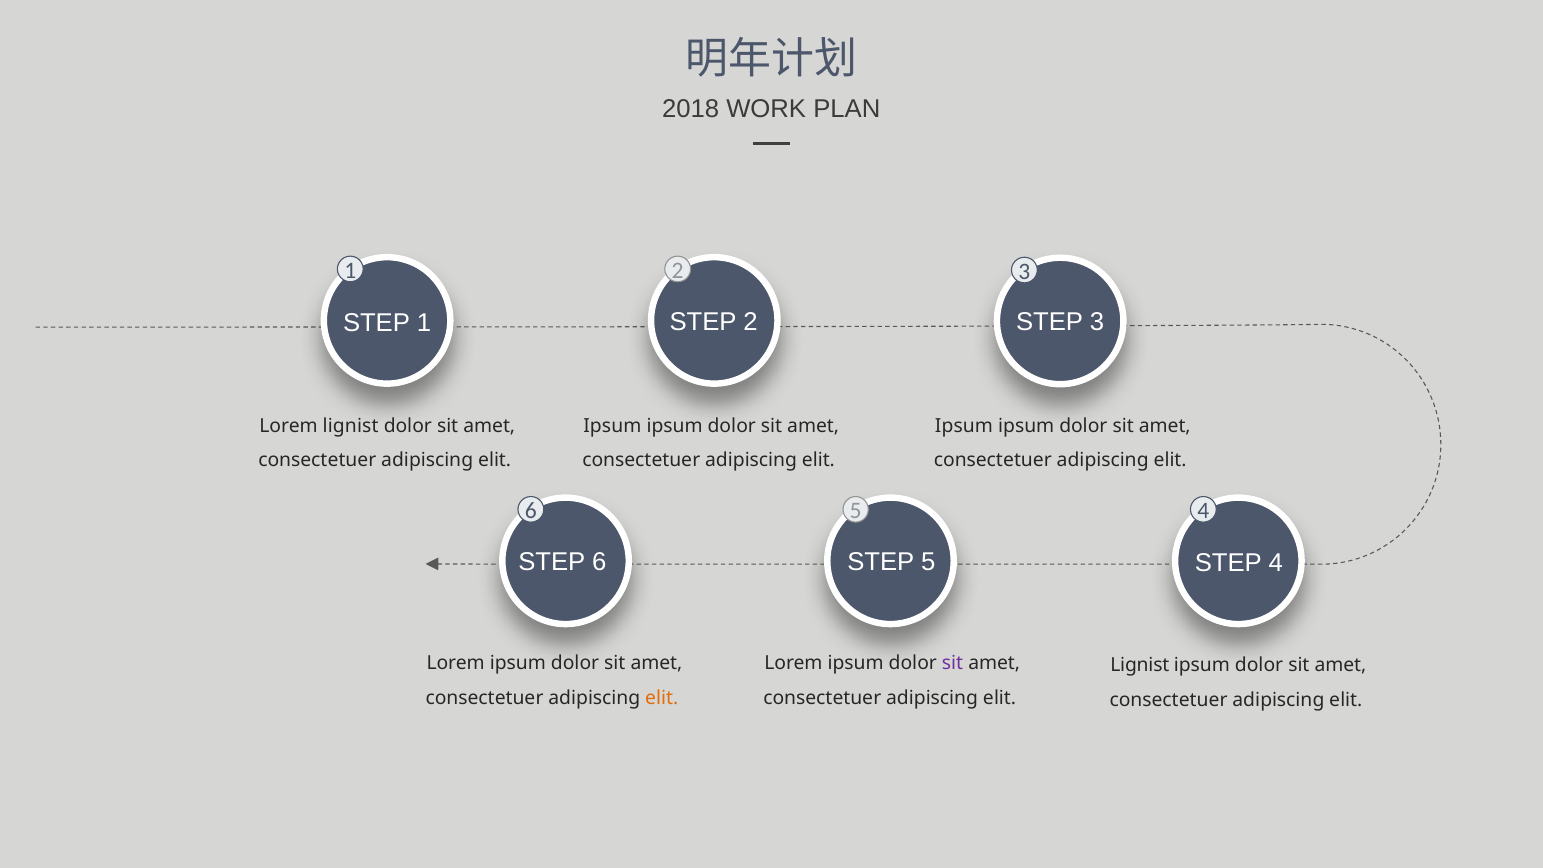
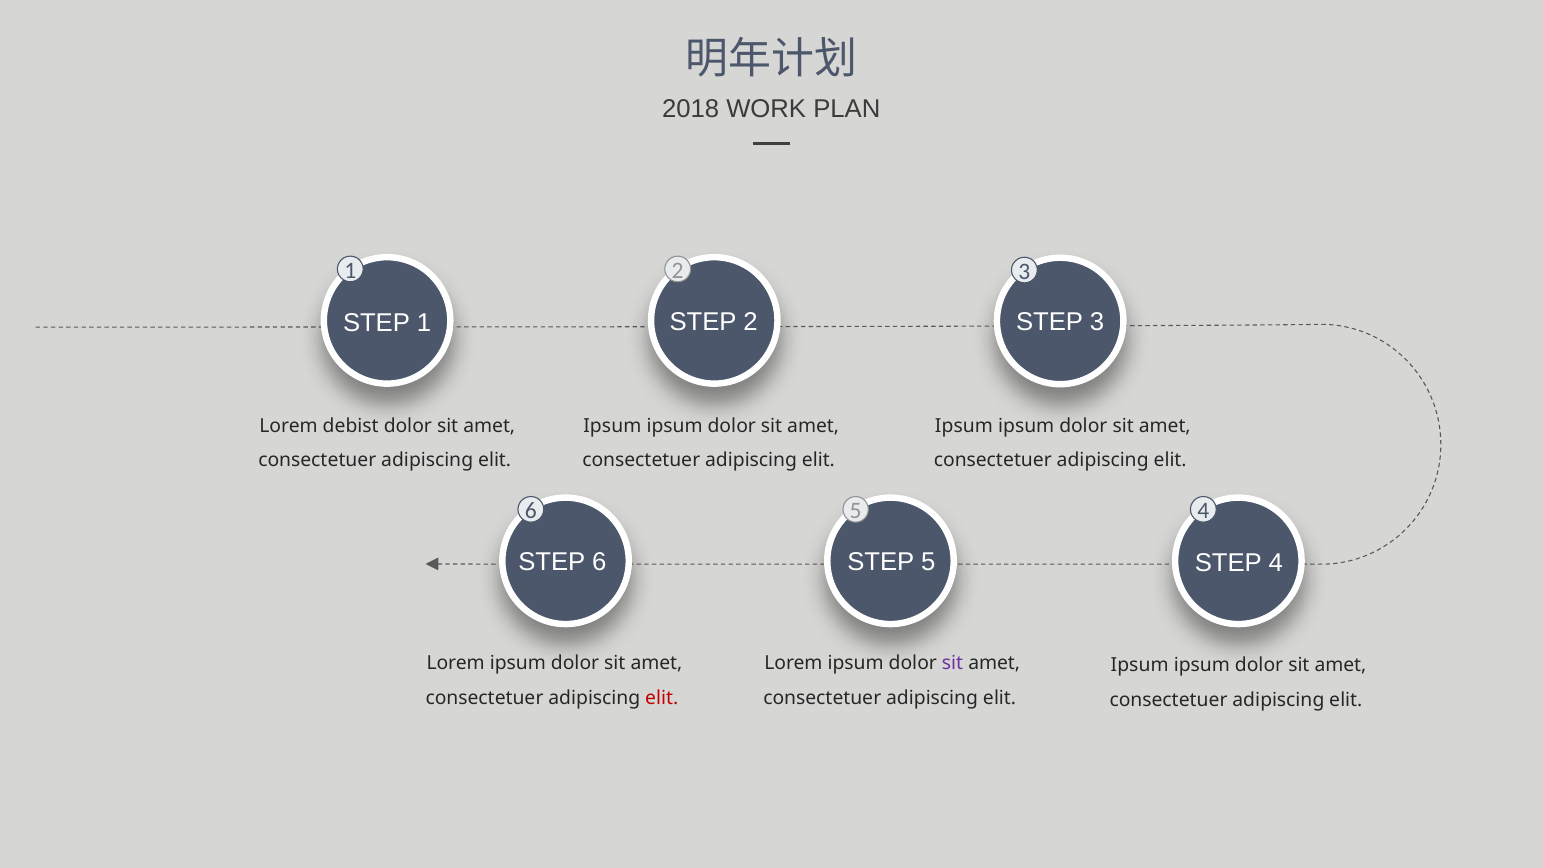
Lorem lignist: lignist -> debist (351, 426)
Lignist: Lignist -> Ipsum (1140, 666)
elit colour: orange -> red (662, 698)
